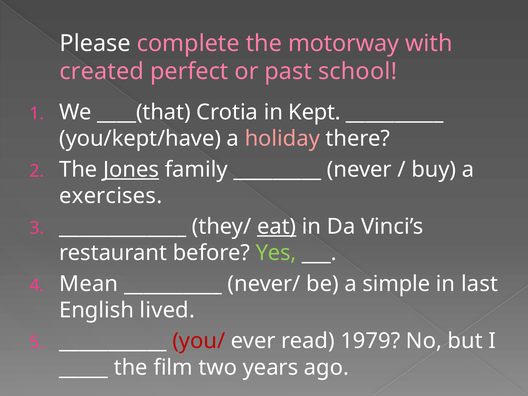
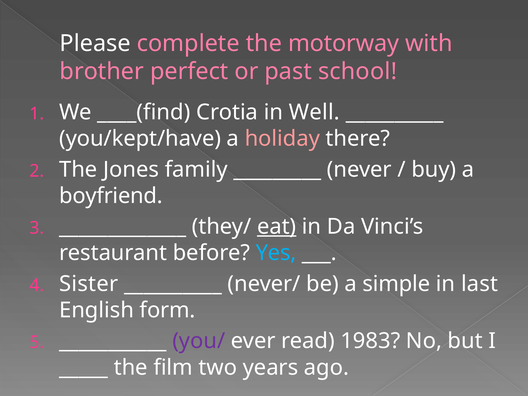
created: created -> brother (102, 72)
____(that: ____(that -> ____(find (144, 112)
Kept: Kept -> Well (314, 112)
Jones underline: present -> none (131, 169)
exercises: exercises -> boyfriend (111, 196)
Yes colour: light green -> light blue (276, 253)
Mean: Mean -> Sister (89, 284)
lived: lived -> form (167, 310)
you/ colour: red -> purple (199, 341)
1979: 1979 -> 1983 (370, 341)
